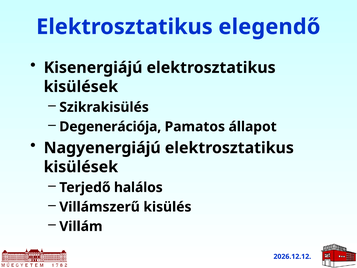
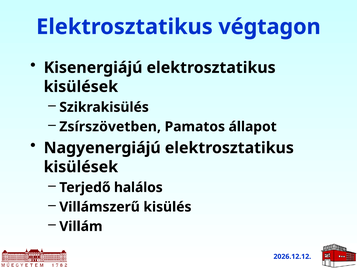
elegendő: elegendő -> végtagon (270, 27)
Degenerációja: Degenerációja -> Zsírszövetben (110, 127)
